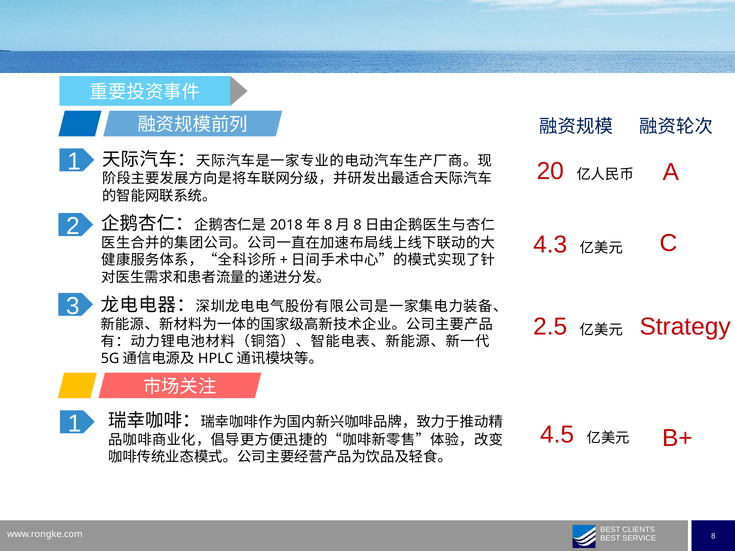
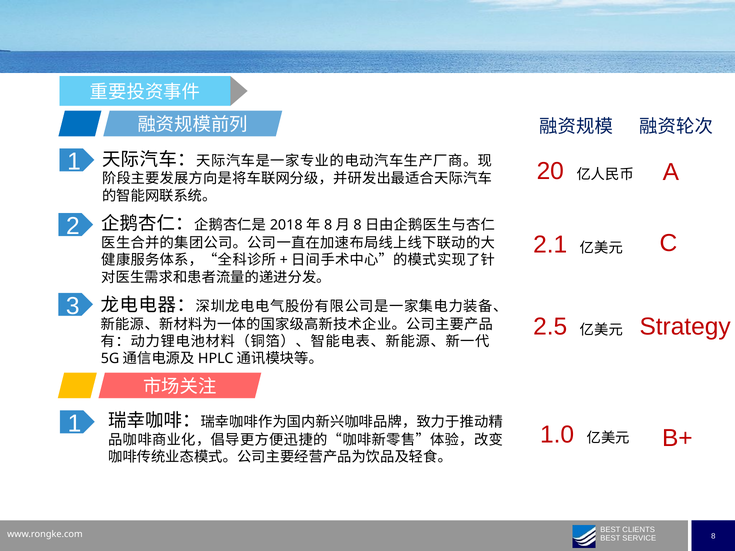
4.3: 4.3 -> 2.1 (550, 245)
4.5: 4.5 -> 1.0 (557, 435)
